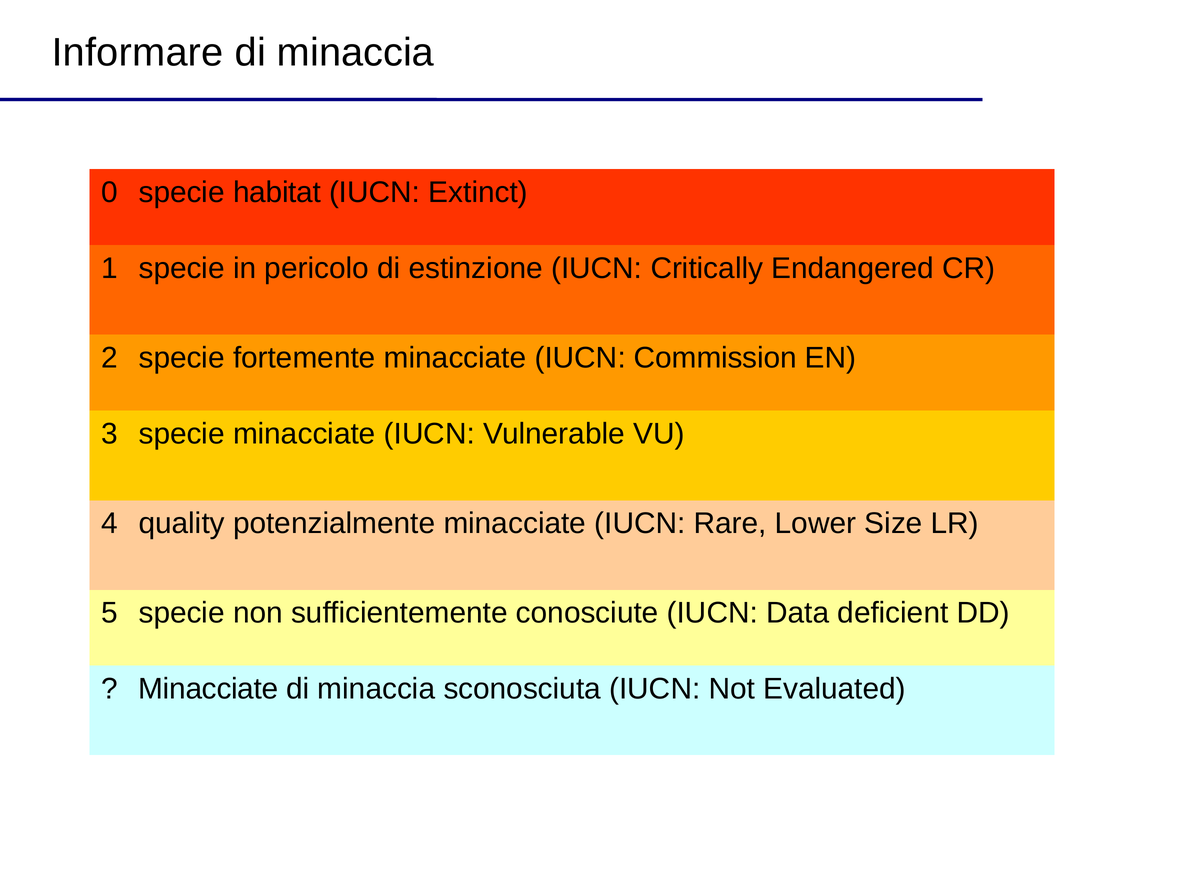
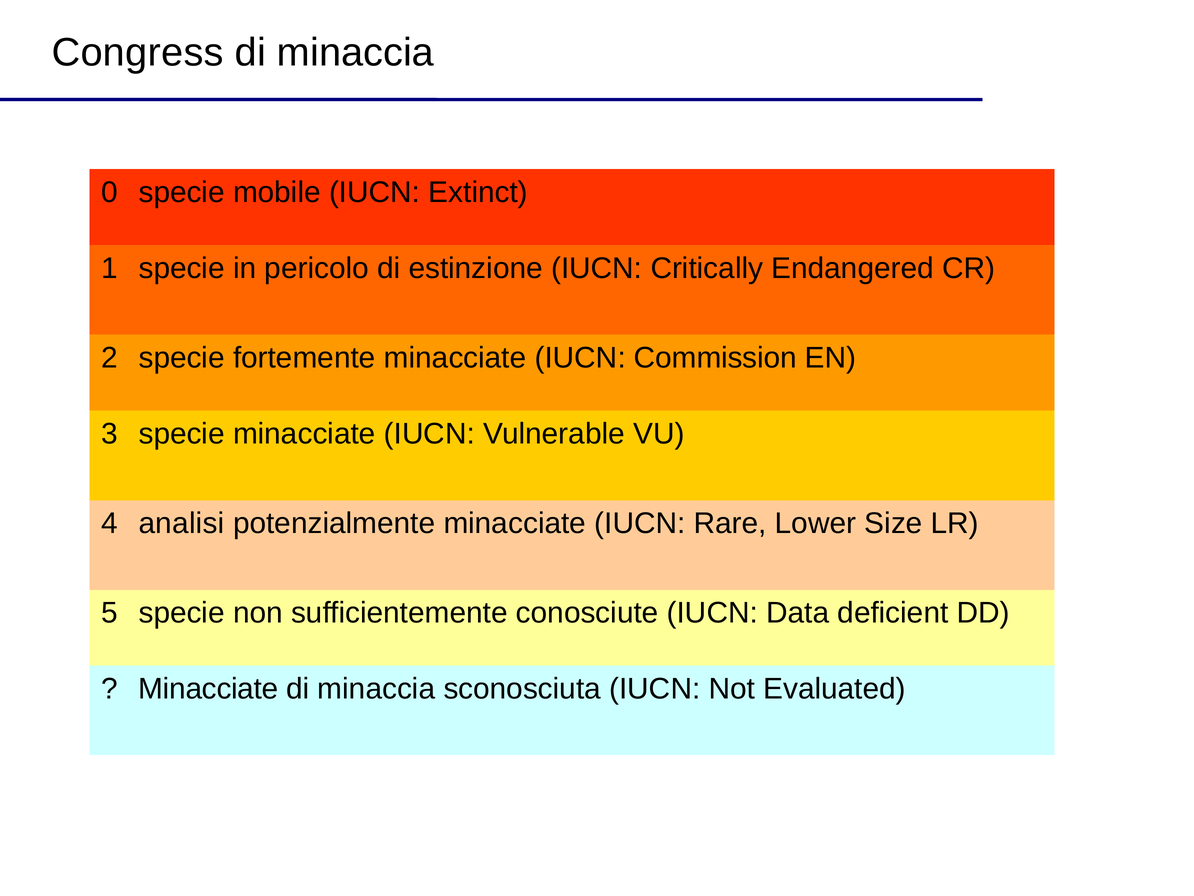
Informare: Informare -> Congress (138, 52)
habitat: habitat -> mobile (277, 192)
quality: quality -> analisi (182, 523)
